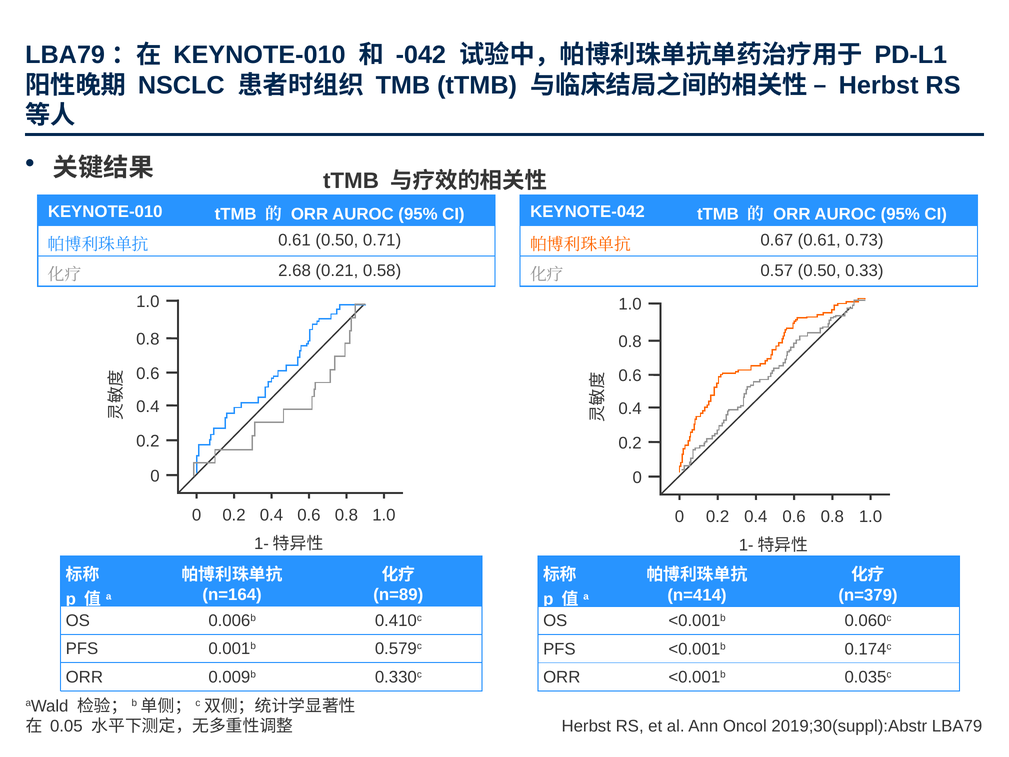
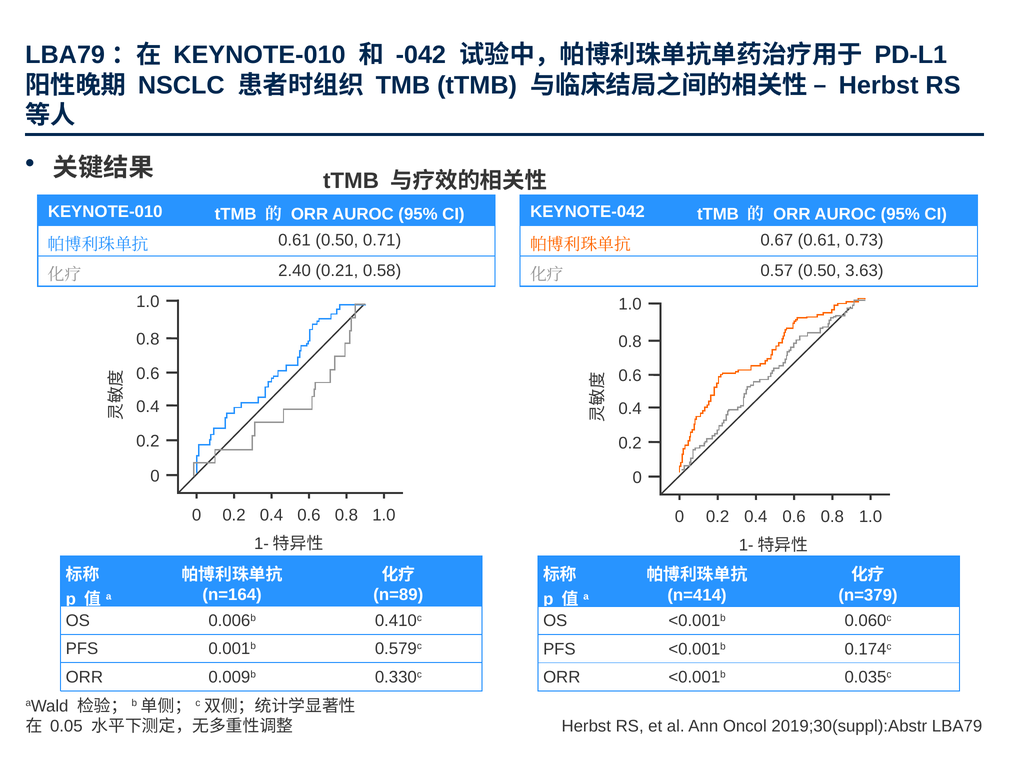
2.68: 2.68 -> 2.40 (295, 271)
0.33: 0.33 -> 3.63 (864, 271)
